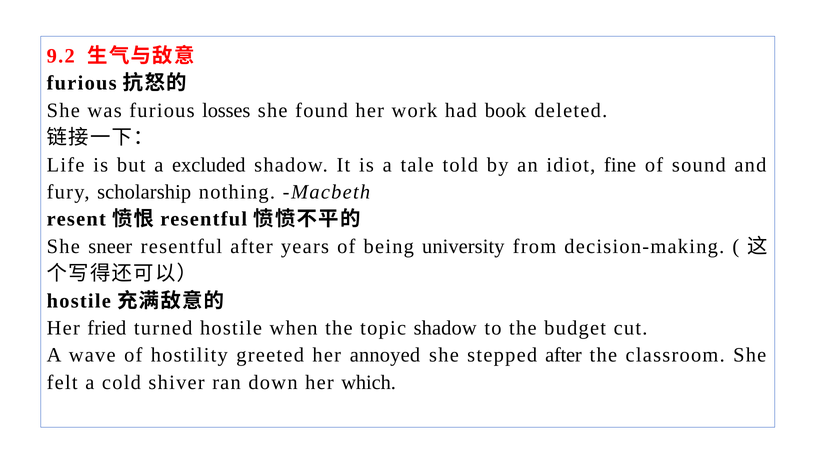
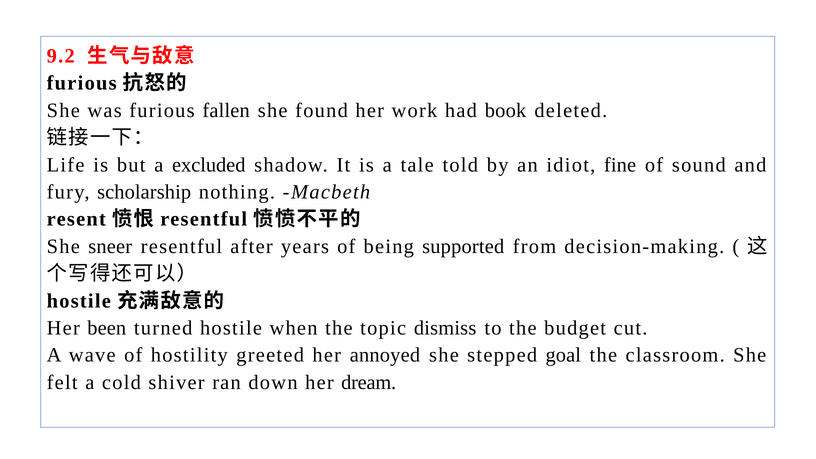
losses: losses -> fallen (226, 110)
university: university -> supported (463, 246)
fried: fried -> been (107, 328)
topic shadow: shadow -> dismiss (445, 328)
stepped after: after -> goal (563, 355)
which: which -> dream (369, 382)
